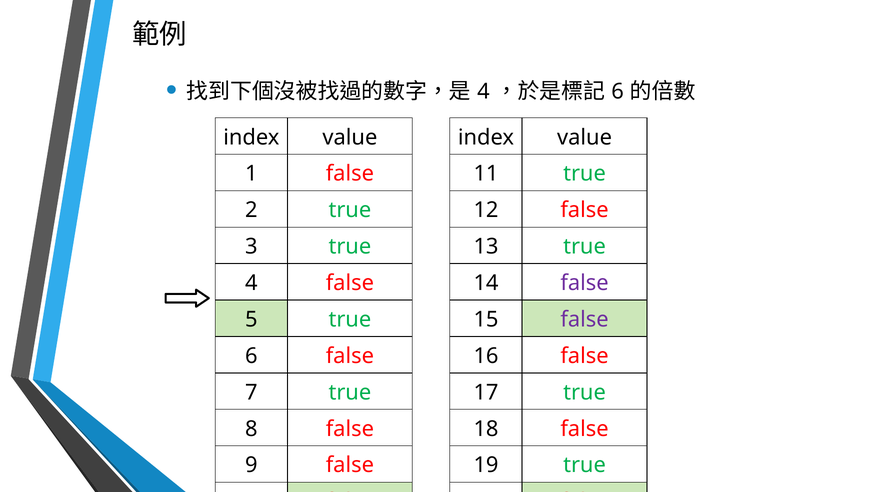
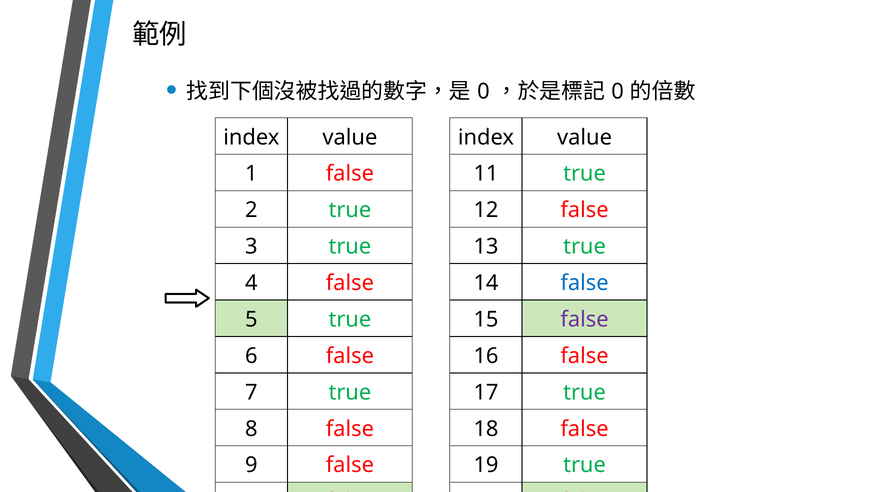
4: 4 -> 0 (483, 92)
6: 6 -> 0 (618, 92)
false colour: purple -> blue (585, 283)
